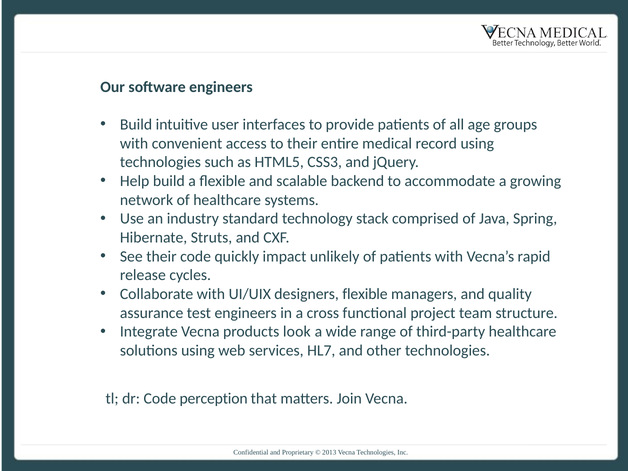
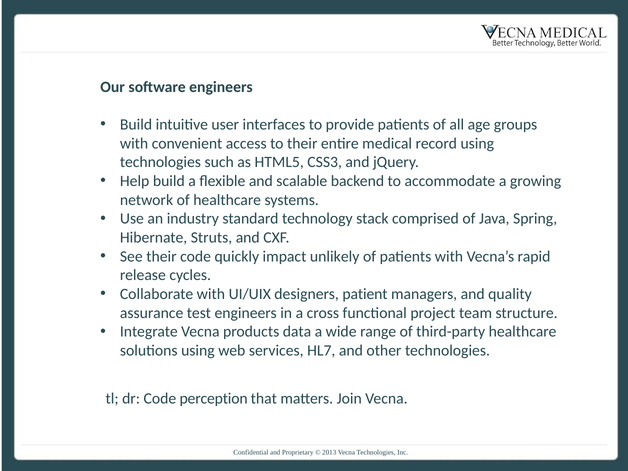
designers flexible: flexible -> patient (365, 294)
look: look -> data (297, 332)
